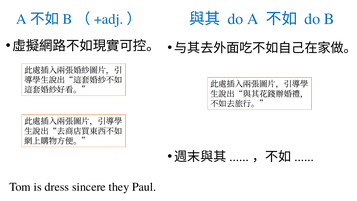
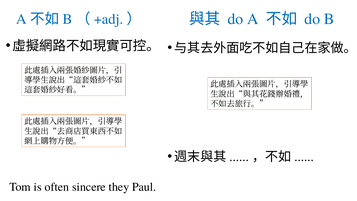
dress: dress -> often (57, 187)
